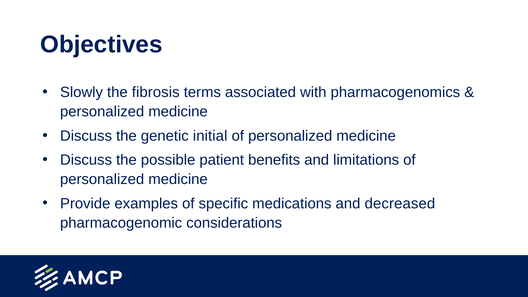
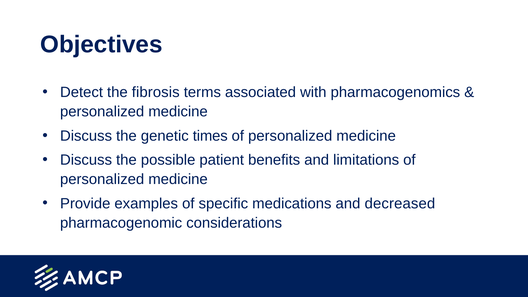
Slowly: Slowly -> Detect (82, 92)
initial: initial -> times (210, 136)
